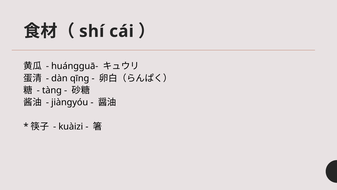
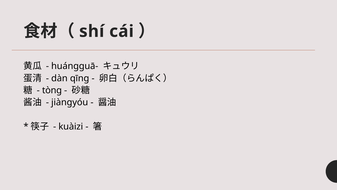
tàng: tàng -> tòng (52, 90)
